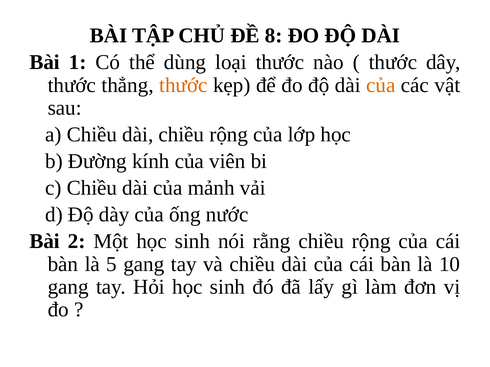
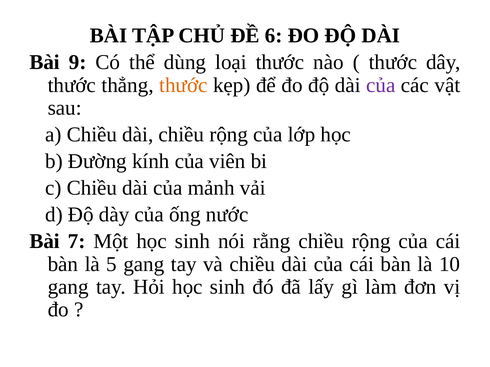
8: 8 -> 6 (274, 36)
1: 1 -> 9 (78, 62)
của colour: orange -> purple (381, 85)
2: 2 -> 7 (77, 242)
